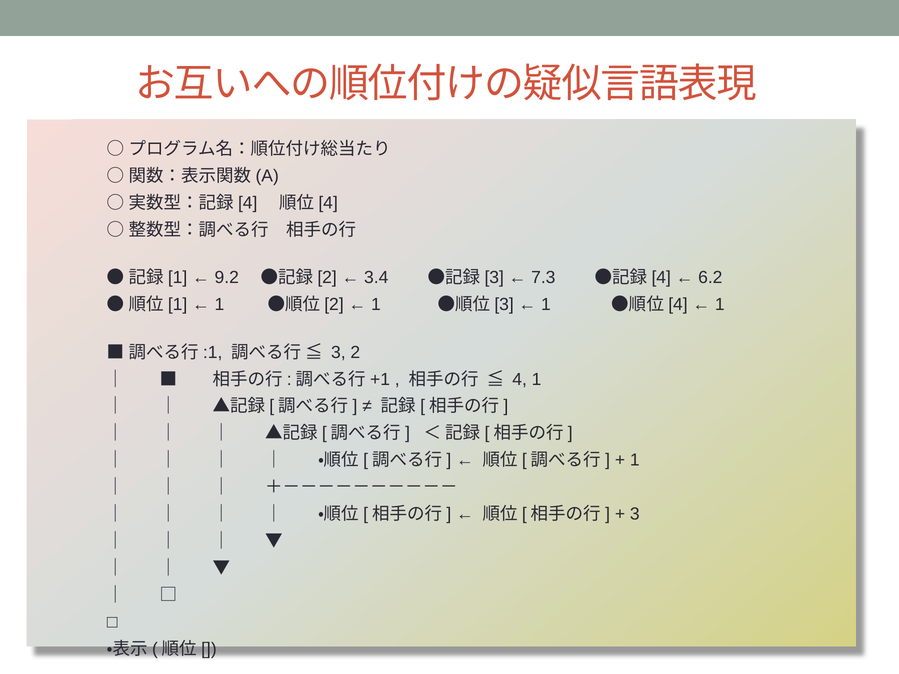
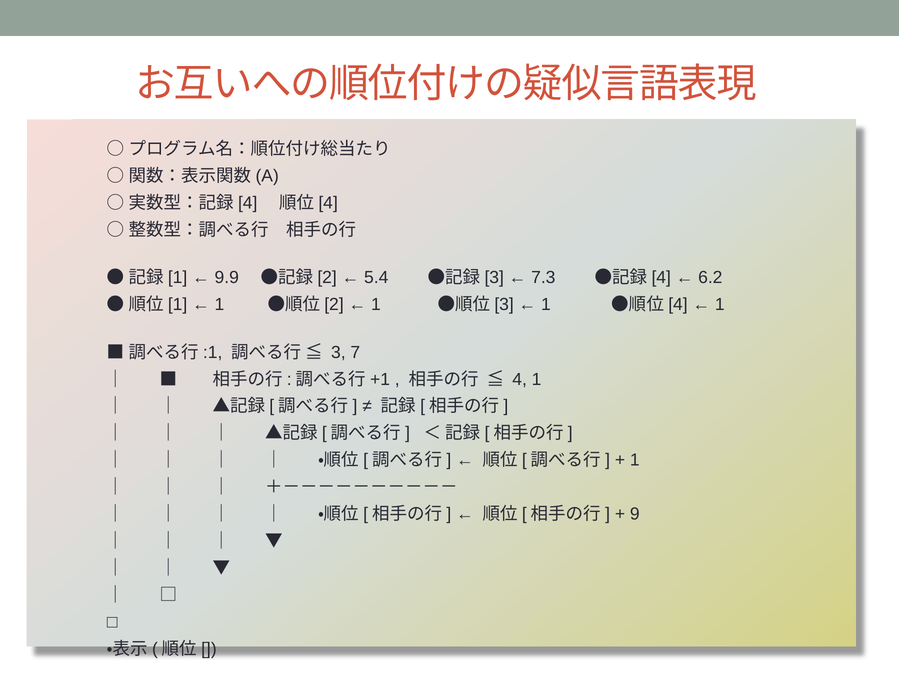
9.2: 9.2 -> 9.9 (227, 278)
3.4: 3.4 -> 5.4 (376, 278)
2: 2 -> 7 (355, 352)
3: 3 -> 9 (635, 514)
